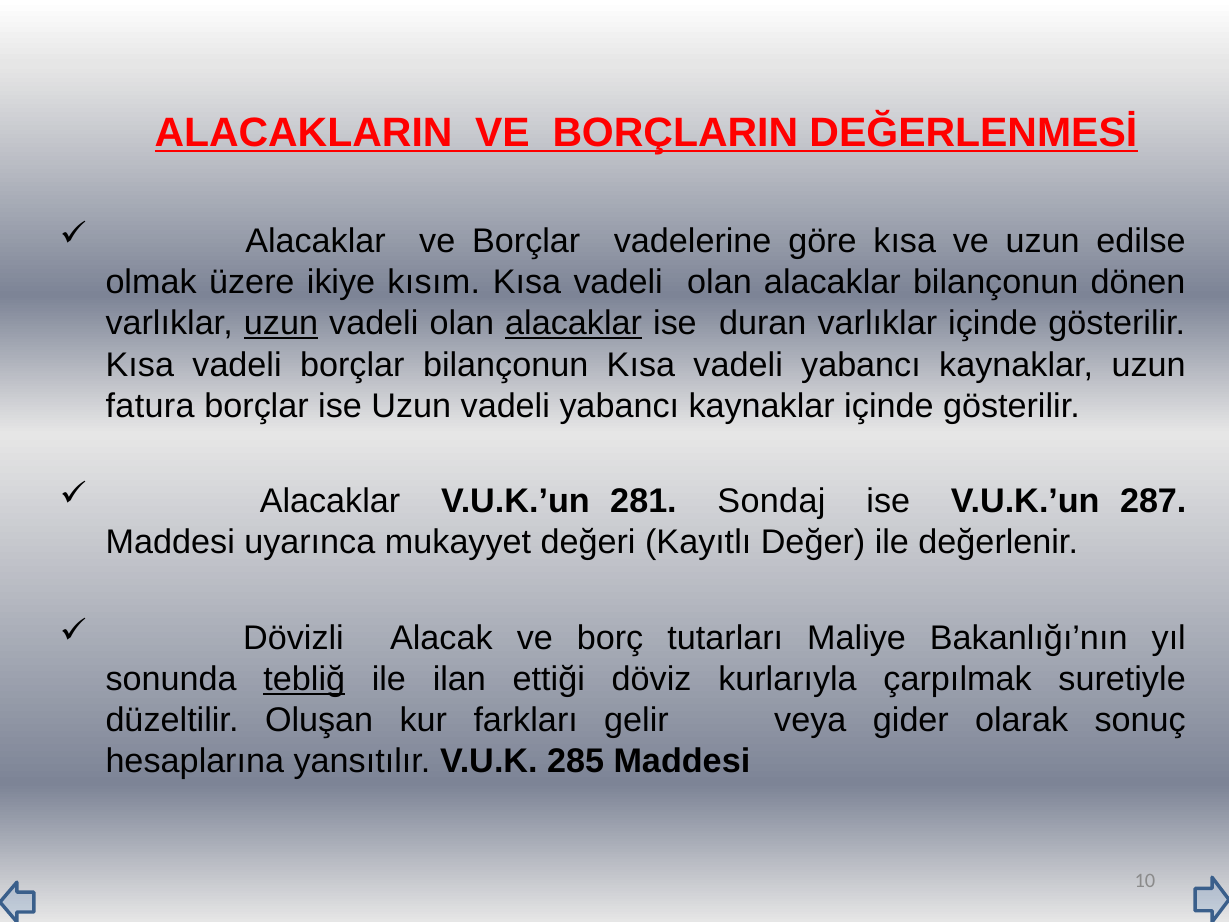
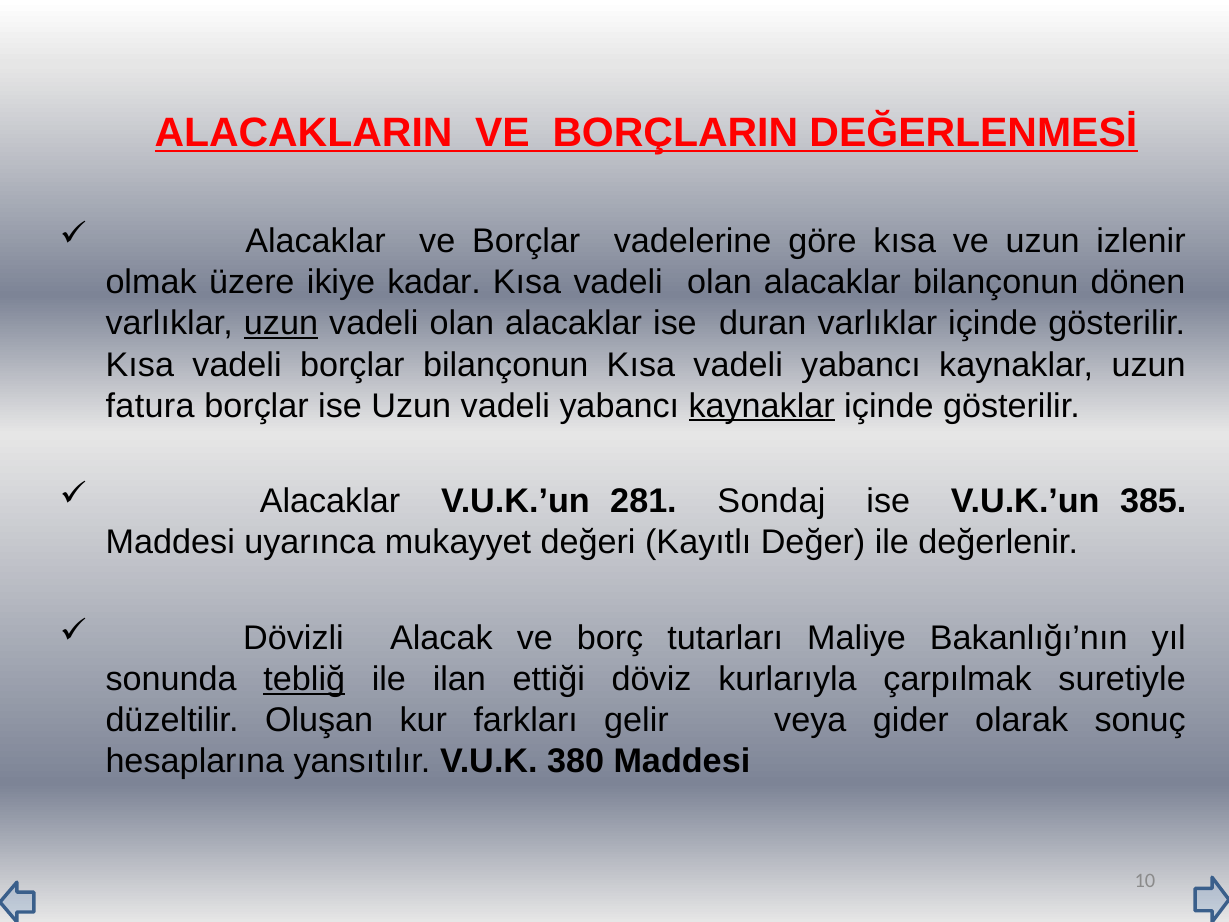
edilse: edilse -> izlenir (1141, 242)
kısım: kısım -> kadar (434, 283)
alacaklar underline: present -> none (574, 324)
kaynaklar underline: none -> present (762, 406)
287: 287 -> 385 (1153, 501)
285: 285 -> 380 (576, 761)
